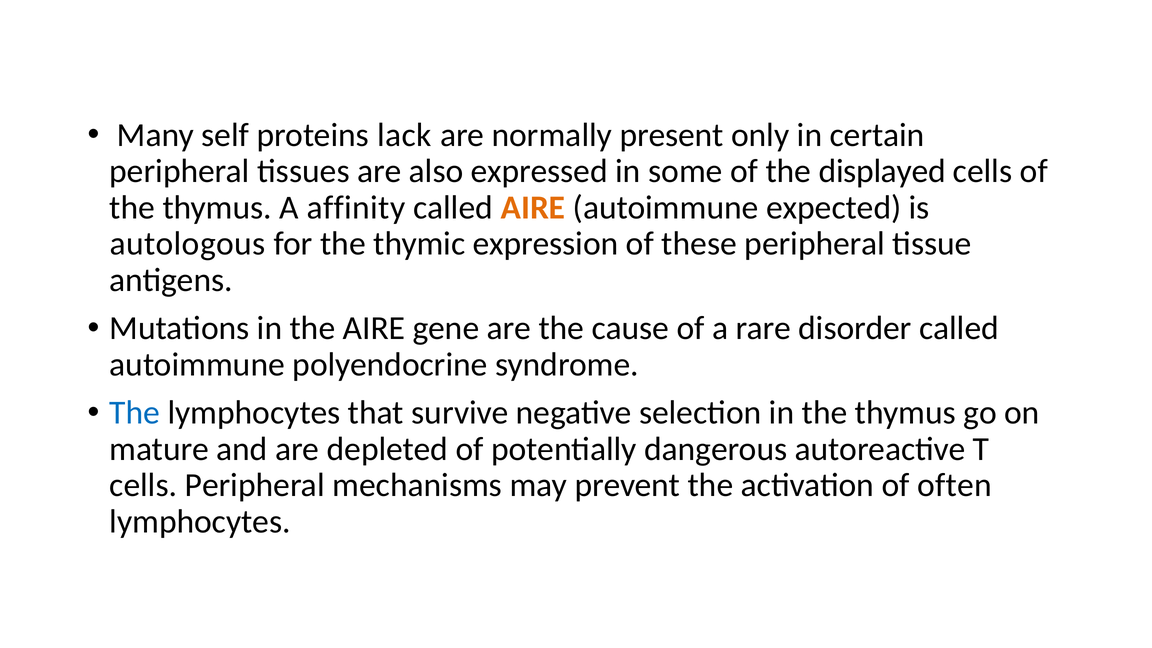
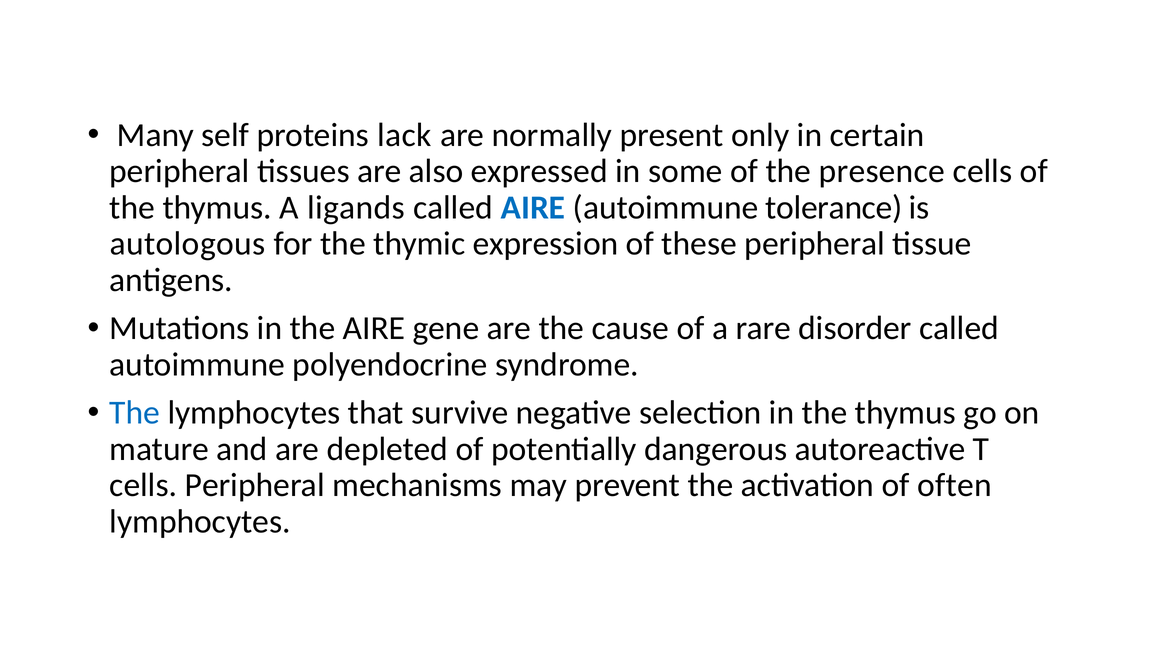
displayed: displayed -> presence (882, 171)
affinity: affinity -> ligands (356, 208)
AIRE colour: orange -> blue (533, 208)
expected: expected -> tolerance (834, 208)
